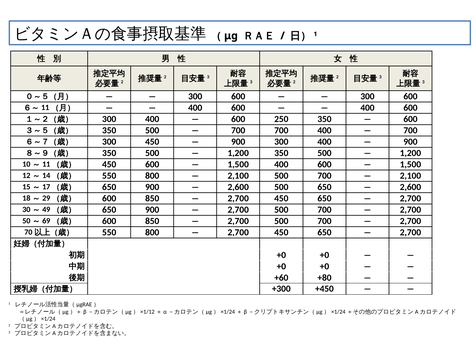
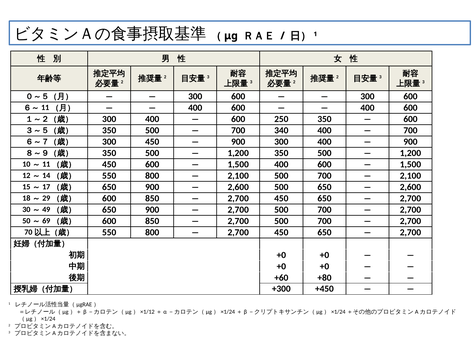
700 700: 700 -> 340 (281, 130)
